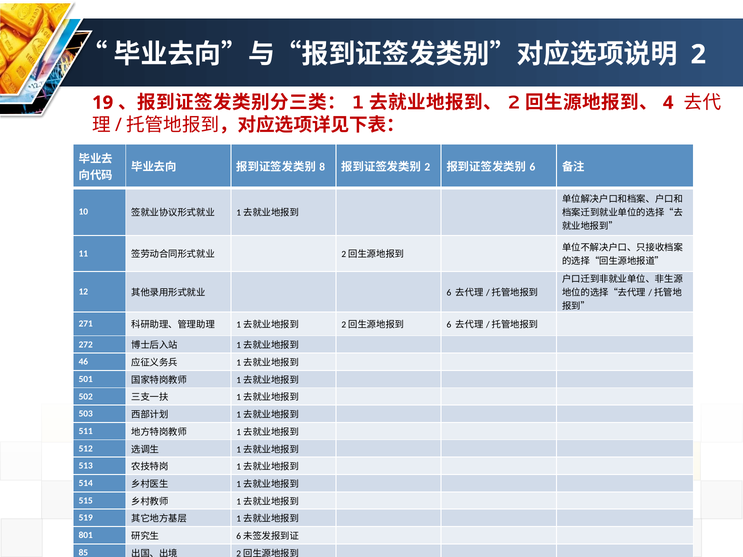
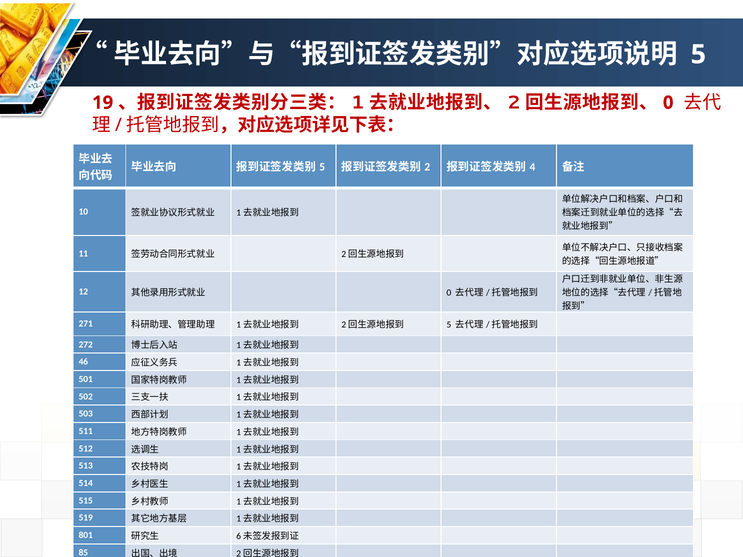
2: 2 -> 5 (698, 54)
4: 4 -> 0 (668, 103)
8: 8 -> 5 (322, 167)
6: 6 -> 4 (532, 167)
6: 6 -> 0 (449, 293)
6: 6 -> 5 (449, 325)
